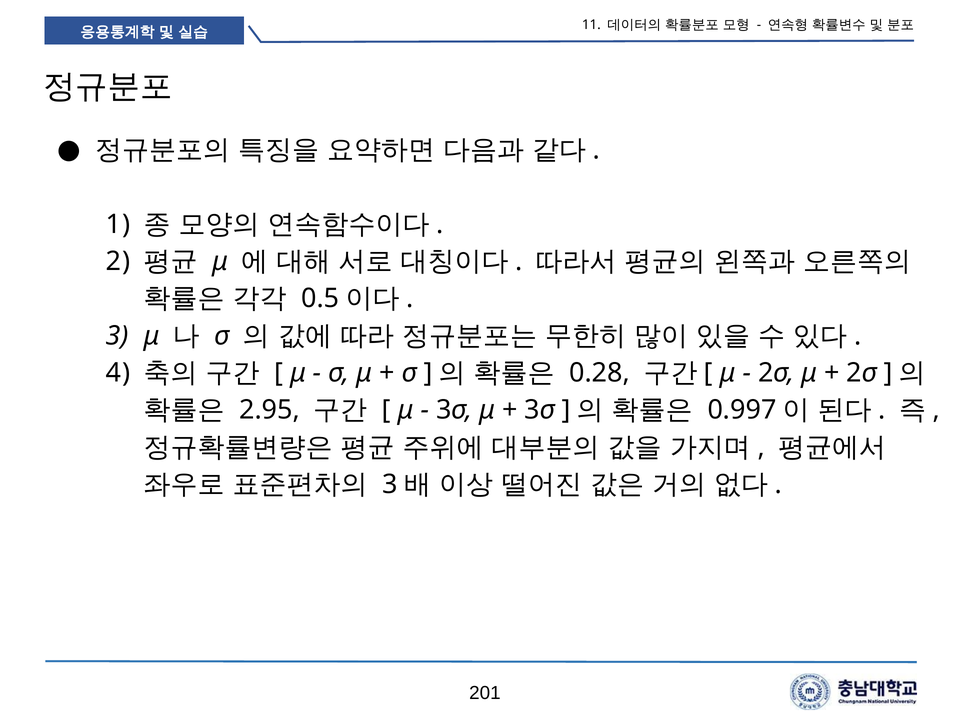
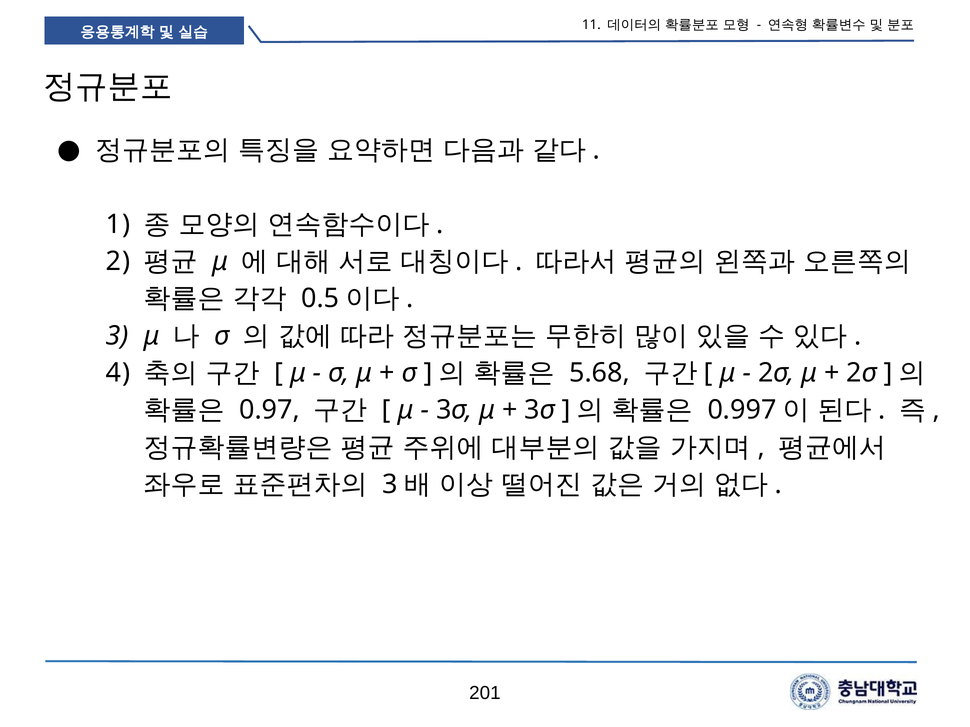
0.28: 0.28 -> 5.68 (600, 373)
2.95: 2.95 -> 0.97 (270, 410)
